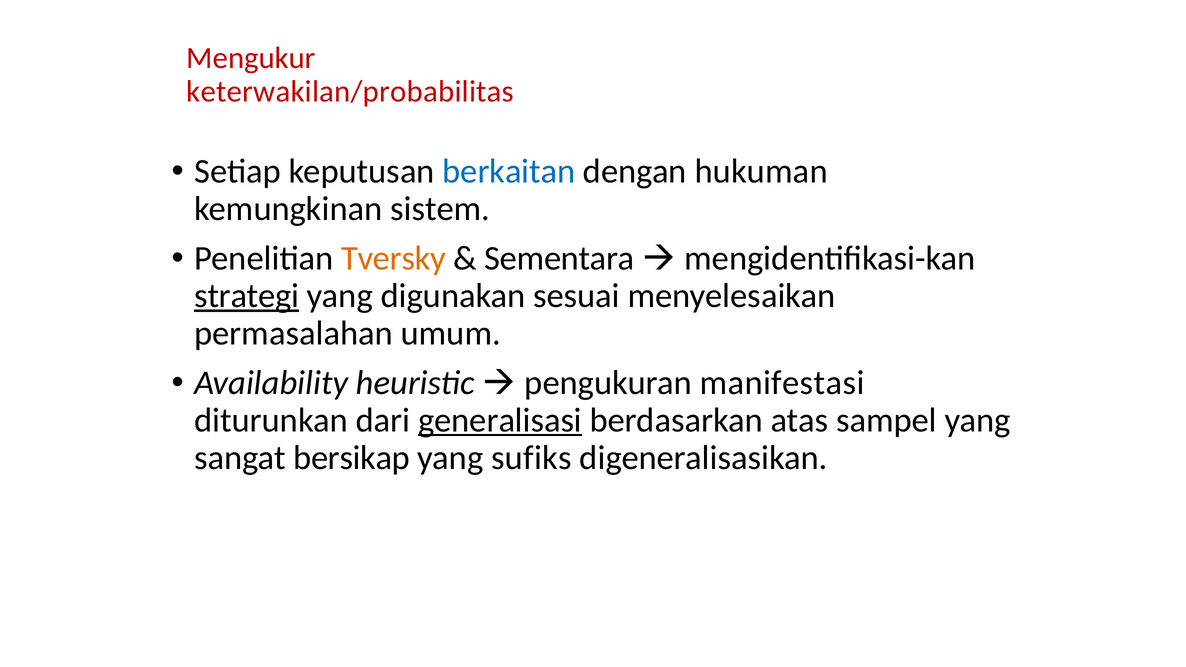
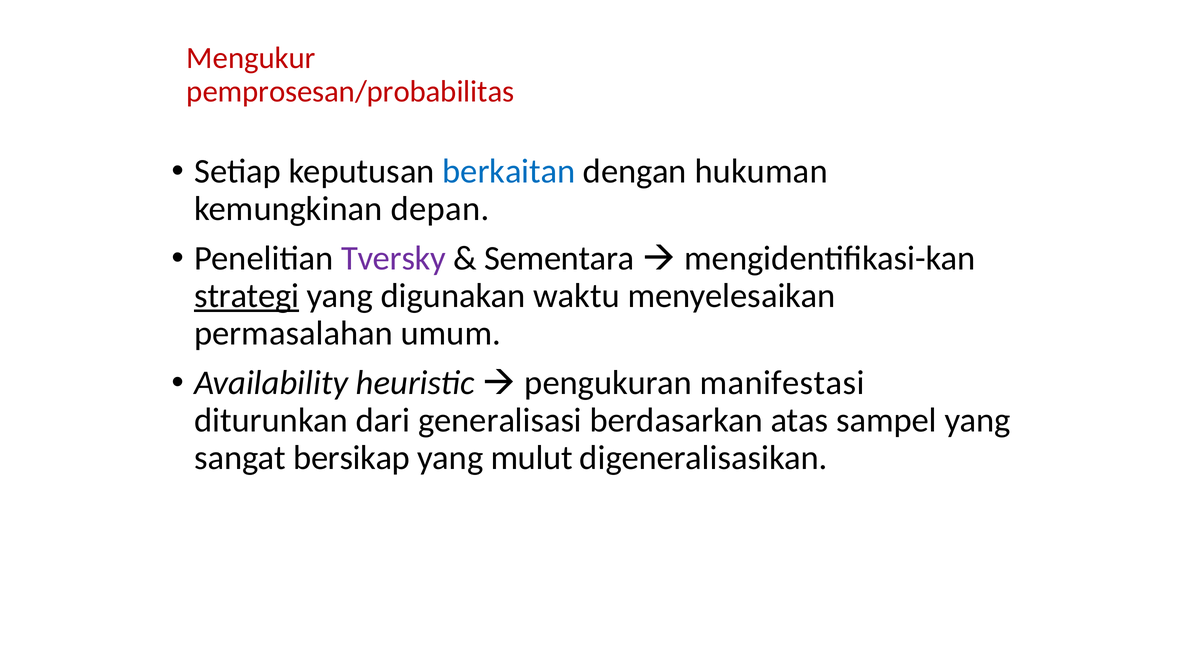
keterwakilan/probabilitas: keterwakilan/probabilitas -> pemprosesan/probabilitas (350, 92)
sistem: sistem -> depan (440, 209)
Tversky colour: orange -> purple (393, 259)
sesuai: sesuai -> waktu (577, 296)
generalisasi underline: present -> none (500, 420)
sufiks: sufiks -> mulut (532, 458)
